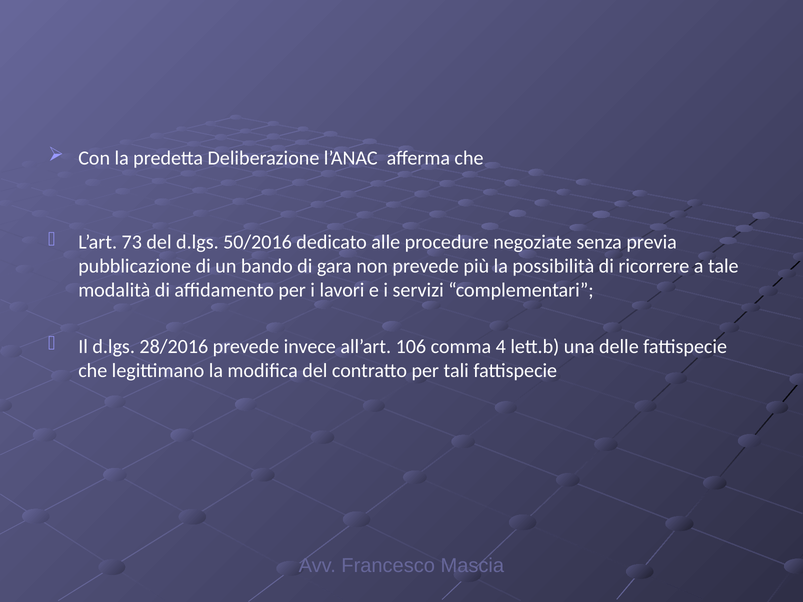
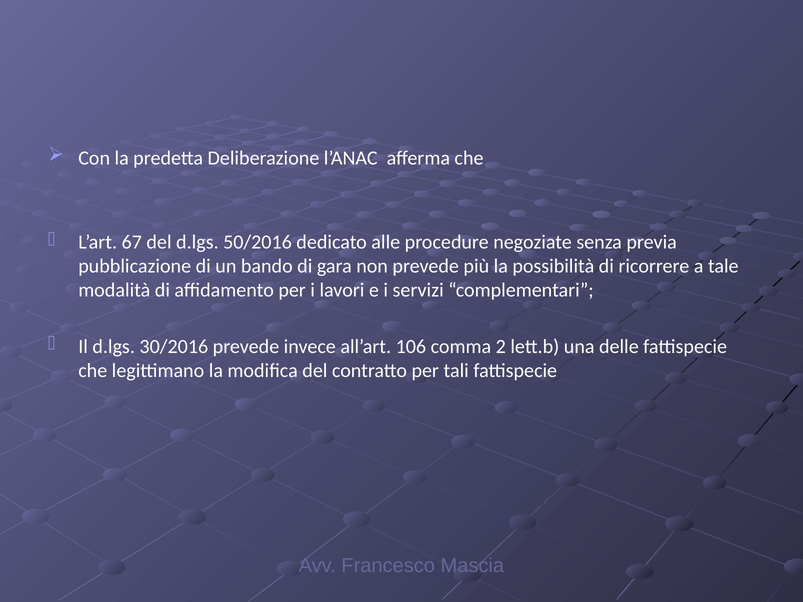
73: 73 -> 67 (132, 242)
28/2016: 28/2016 -> 30/2016 (174, 347)
4: 4 -> 2 (501, 347)
